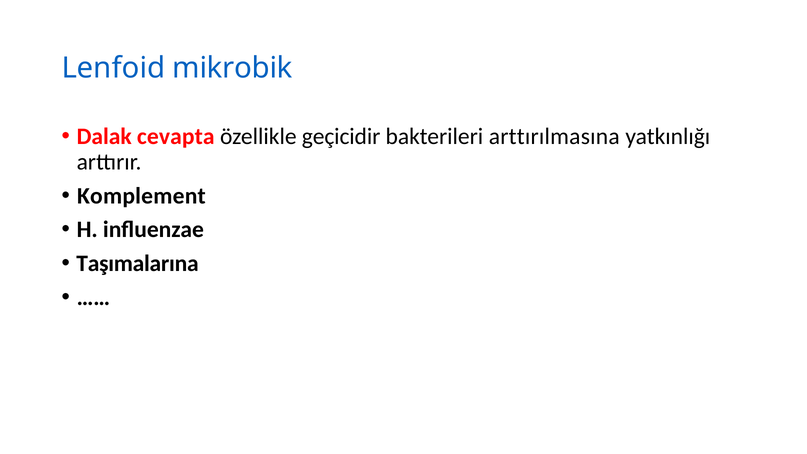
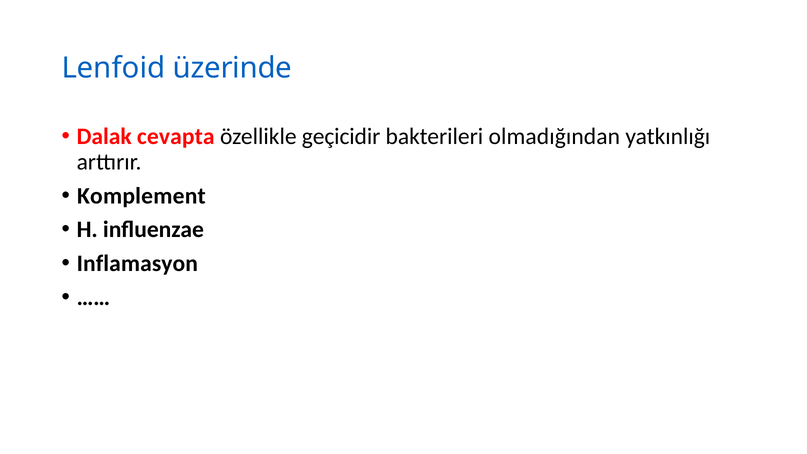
mikrobik: mikrobik -> üzerinde (232, 68)
arttırılmasına: arttırılmasına -> olmadığından (554, 136)
Taşımalarına: Taşımalarına -> Inflamasyon (137, 263)
